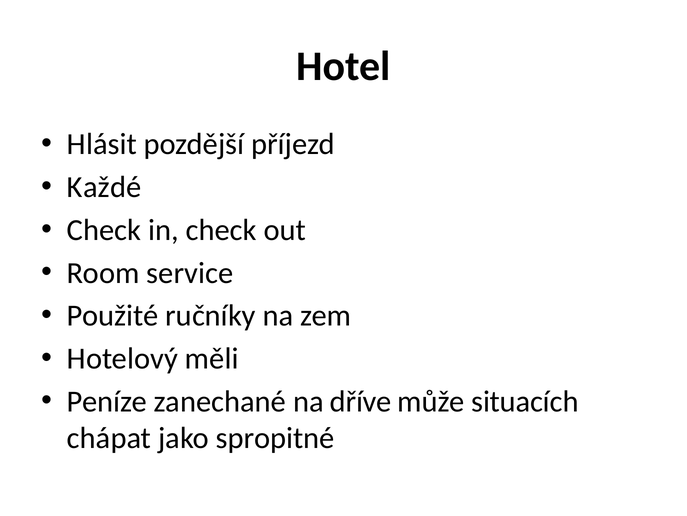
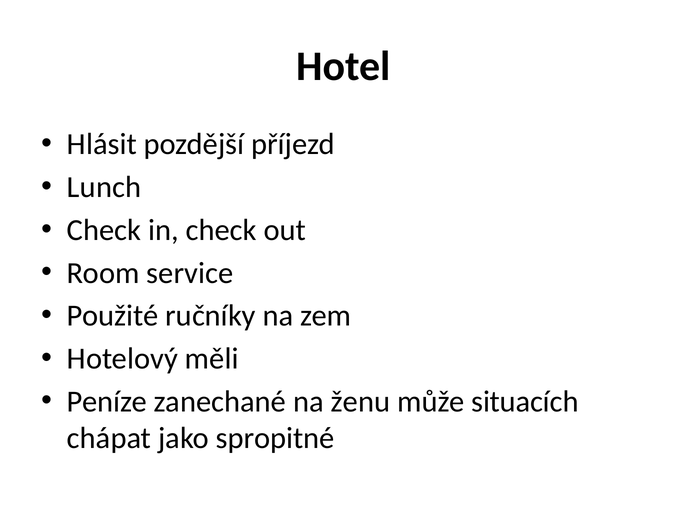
Každé: Každé -> Lunch (104, 187)
dříve: dříve -> ženu (360, 401)
